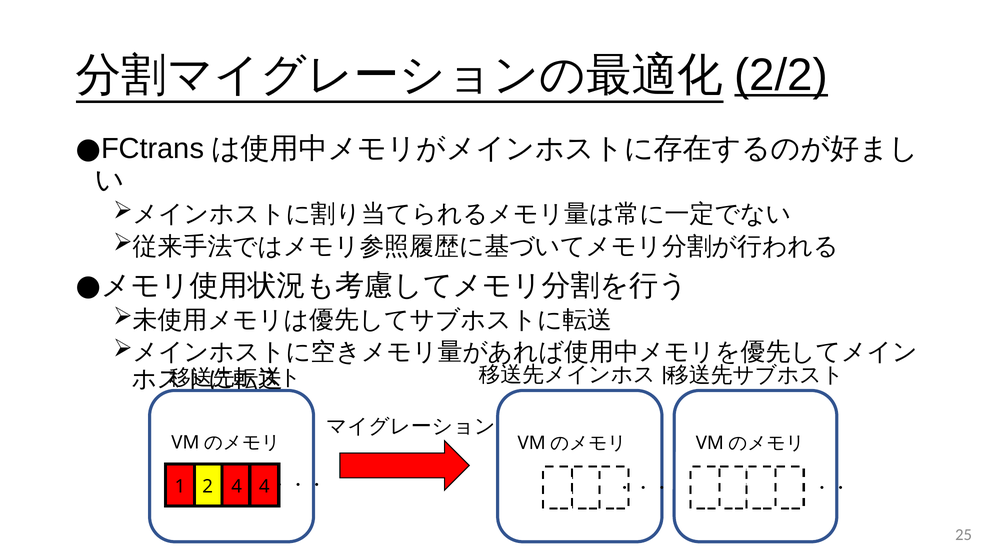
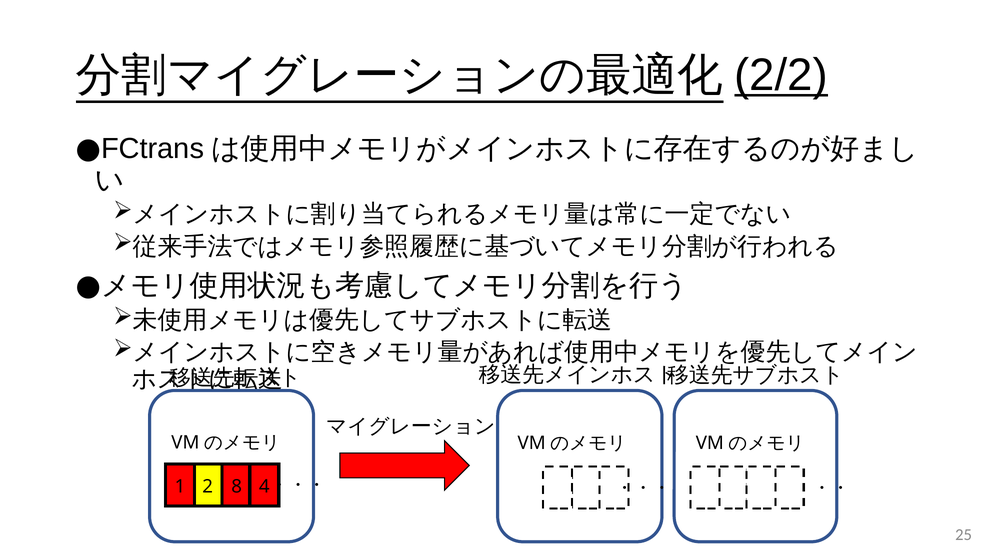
1 4: 4 -> 8 (237, 486)
